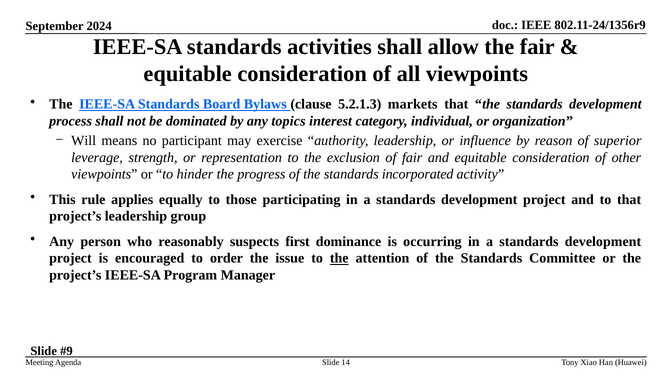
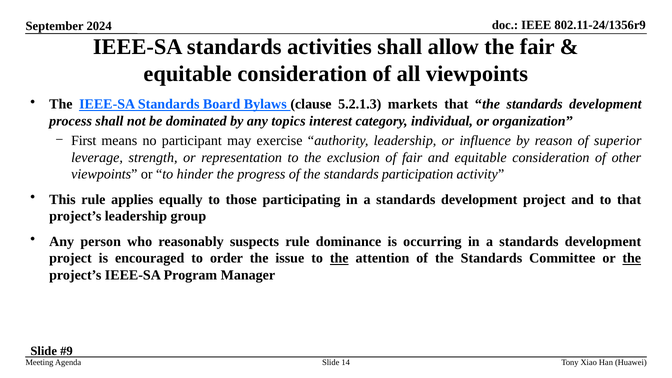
Will: Will -> First (84, 141)
incorporated: incorporated -> participation (418, 174)
suspects first: first -> rule (297, 242)
the underline: none -> present (632, 258)
